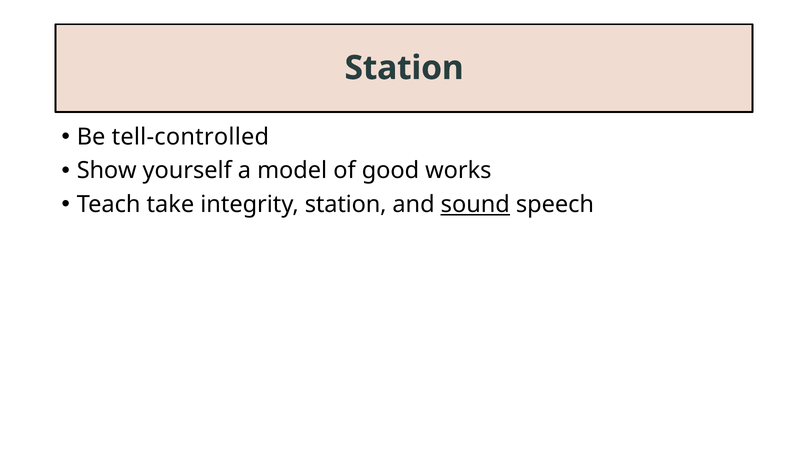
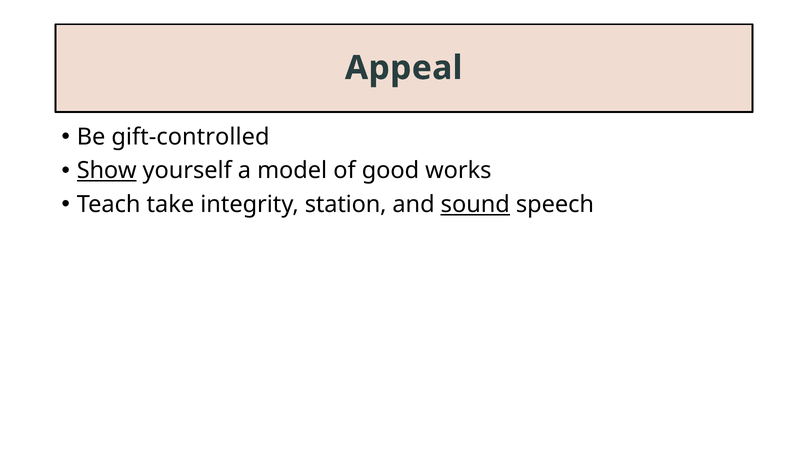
Station: Station -> Appeal (404, 68)
tell-controlled: tell-controlled -> gift-controlled (190, 137)
Show underline: none -> present (107, 170)
